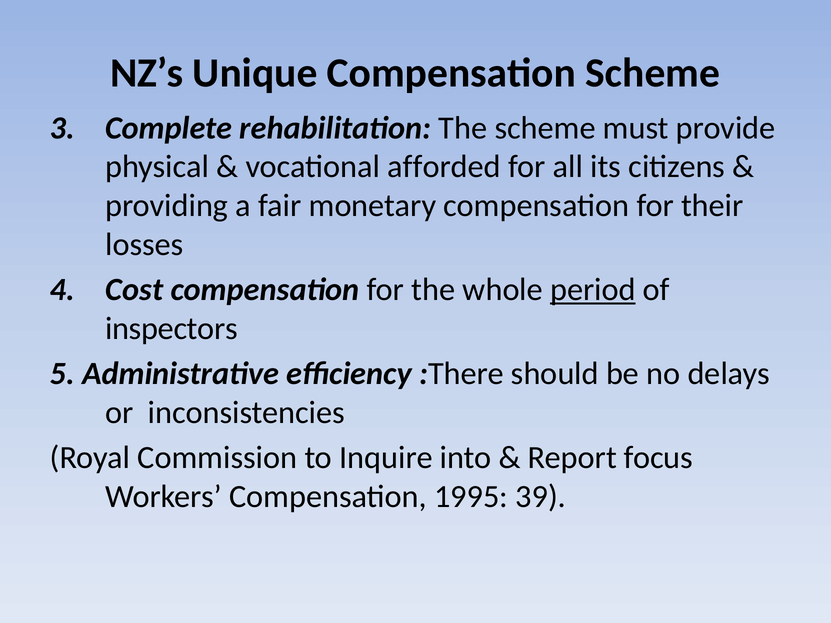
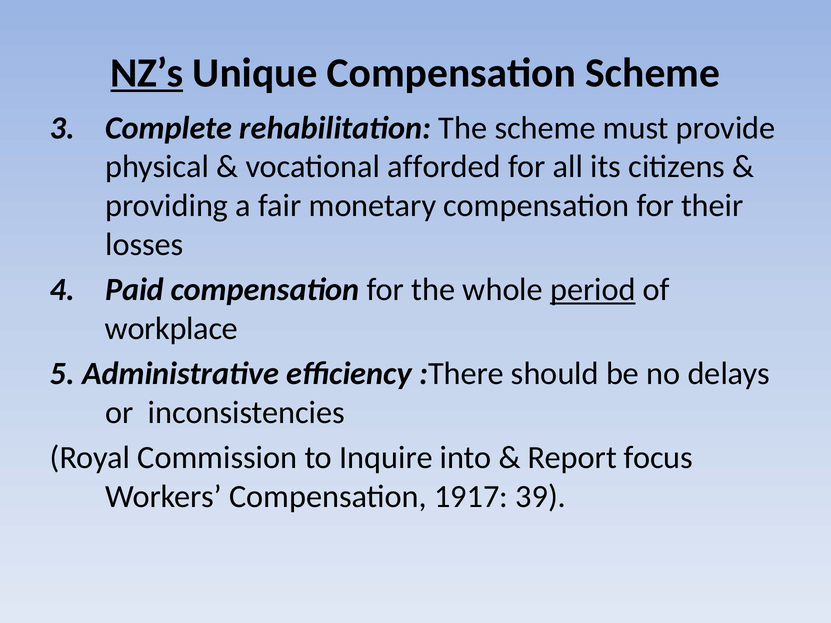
NZ’s underline: none -> present (147, 73)
Cost: Cost -> Paid (135, 290)
inspectors: inspectors -> workplace (171, 329)
1995: 1995 -> 1917 (471, 497)
